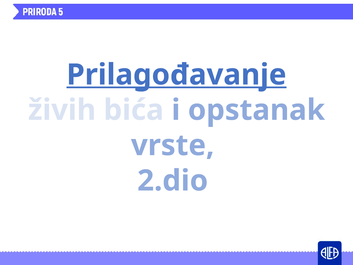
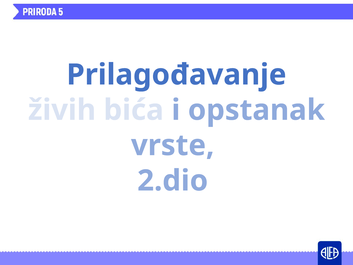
Prilagođavanje underline: present -> none (176, 75)
